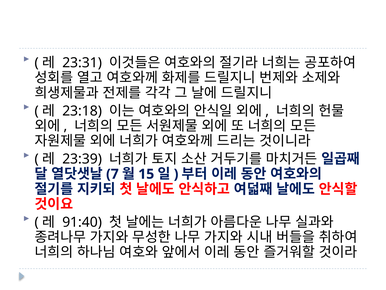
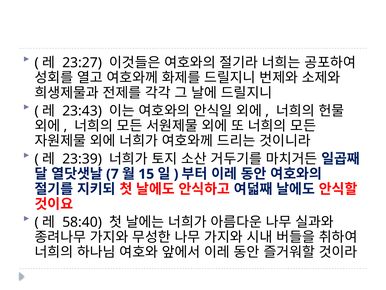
23:31: 23:31 -> 23:27 (82, 63)
23:18: 23:18 -> 23:43 (82, 111)
91:40: 91:40 -> 58:40 (82, 222)
